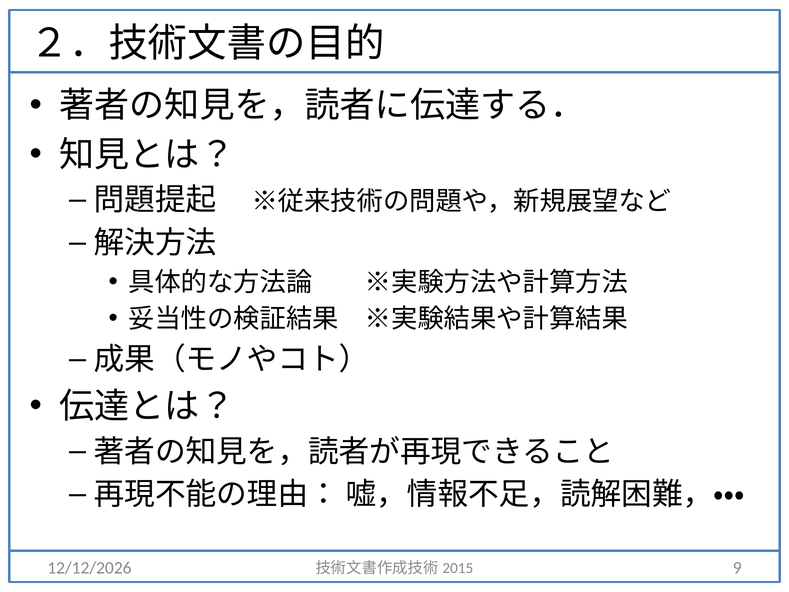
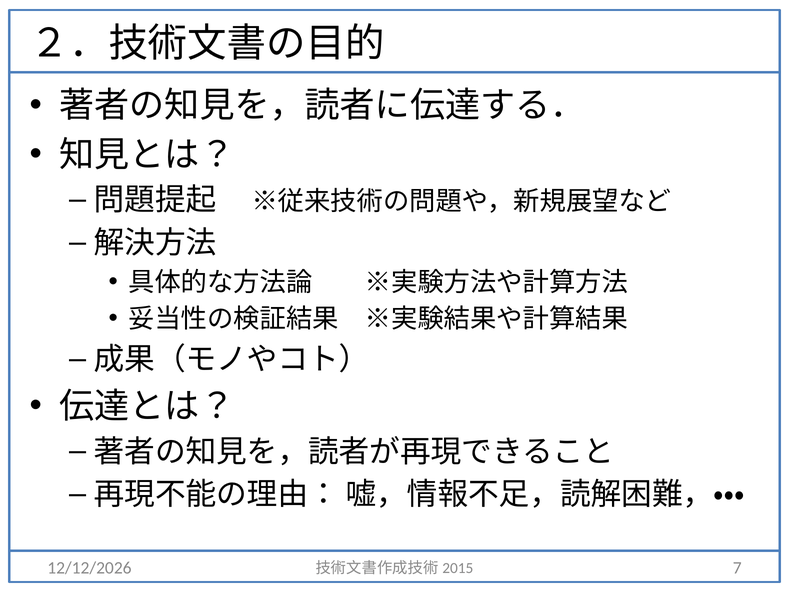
9: 9 -> 7 (737, 568)
